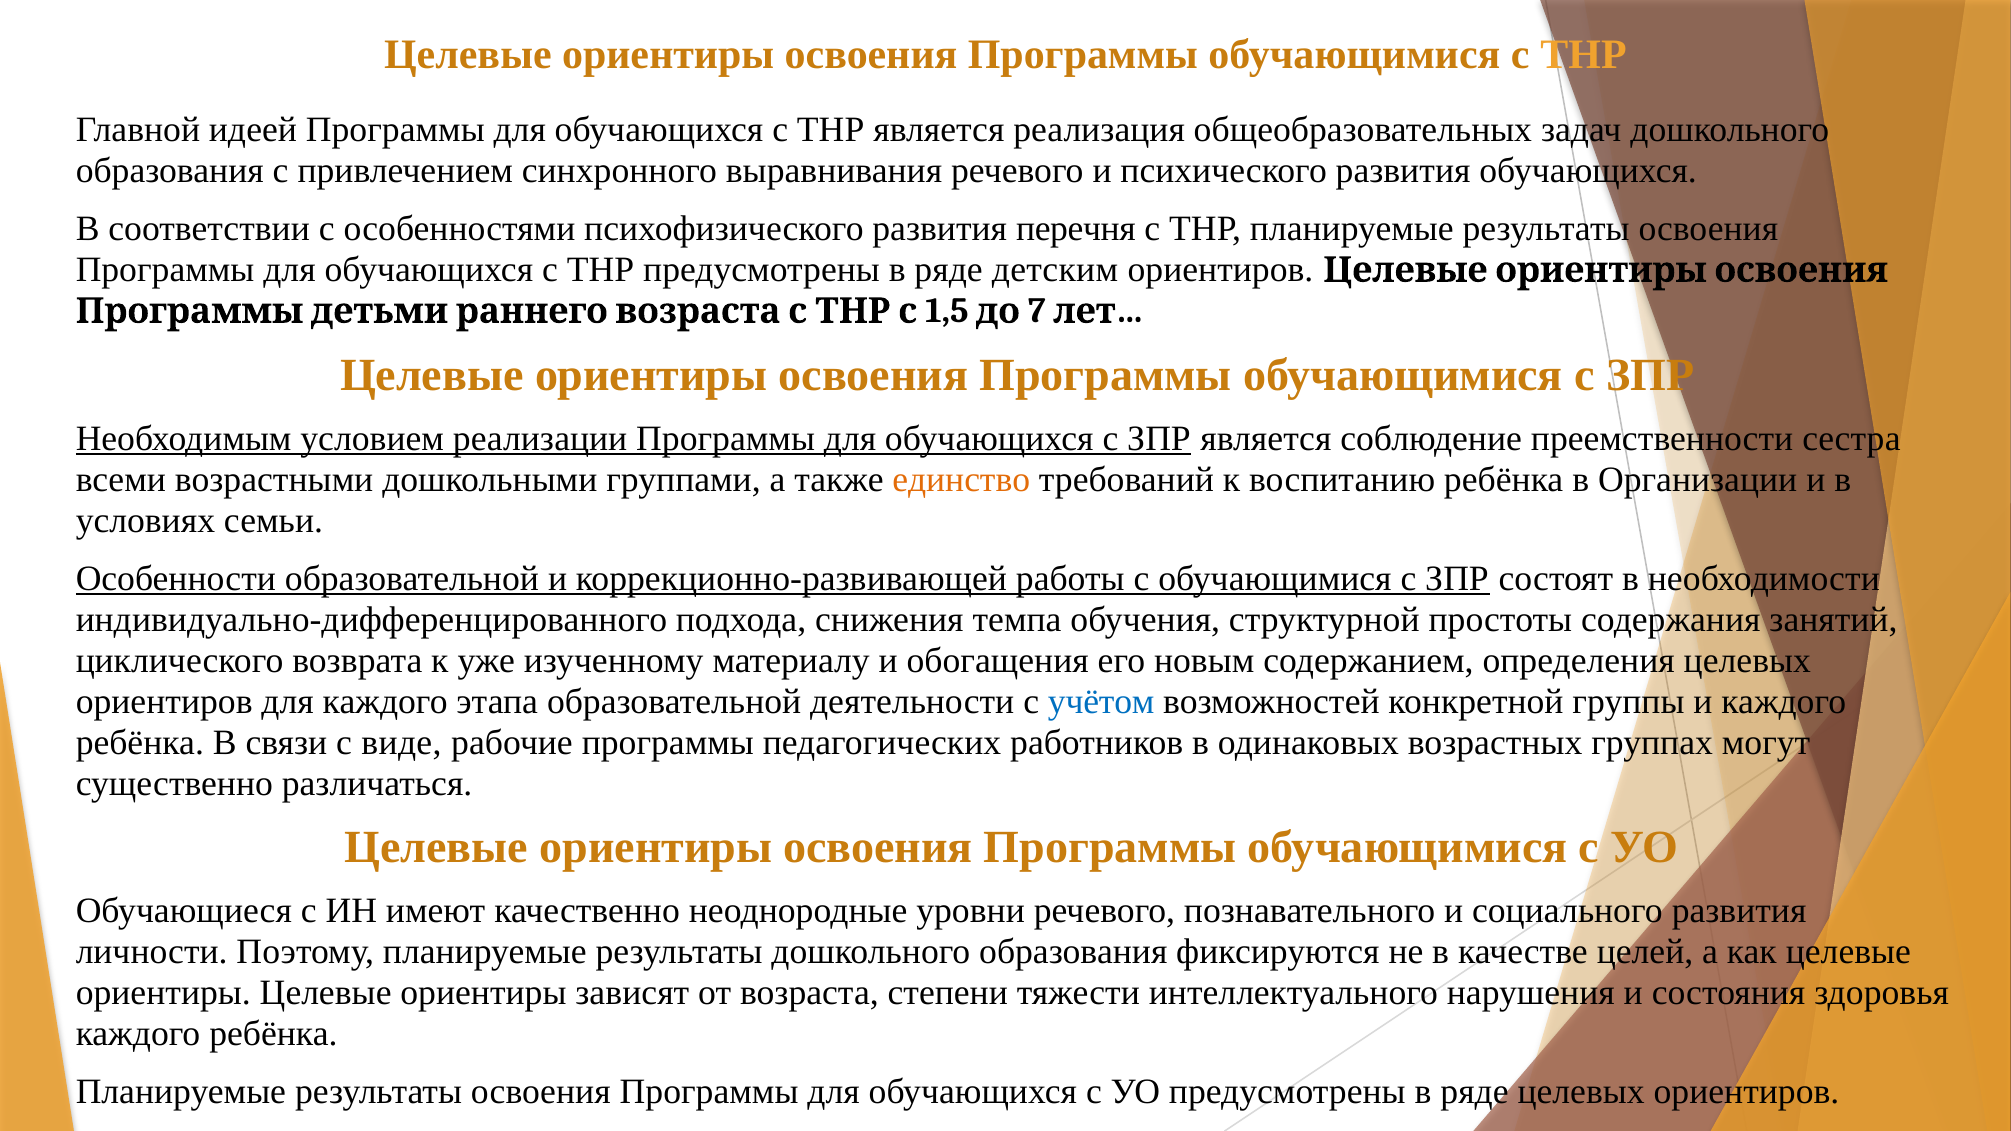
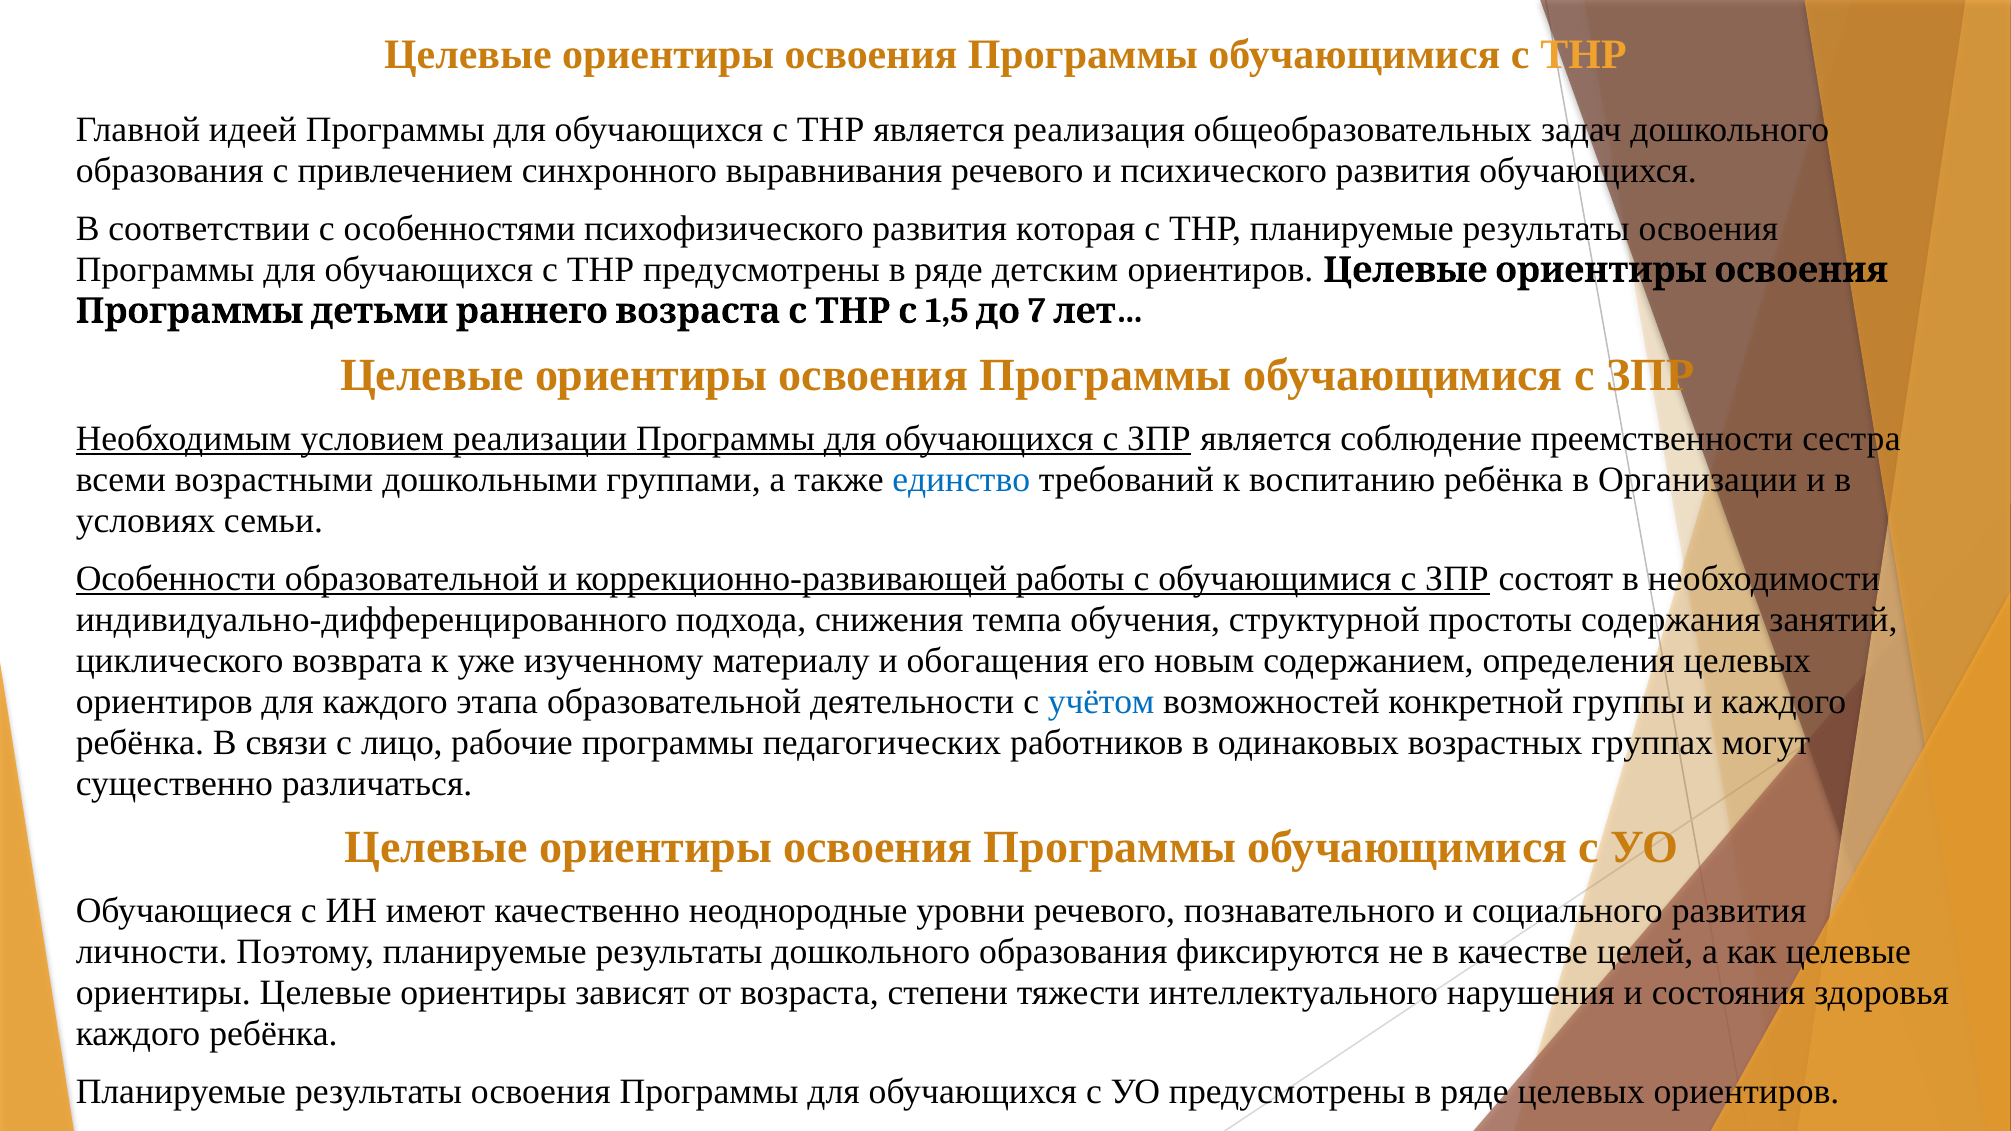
перечня: перечня -> которая (1076, 229)
единство colour: orange -> blue (961, 480)
виде: виде -> лицо (402, 743)
